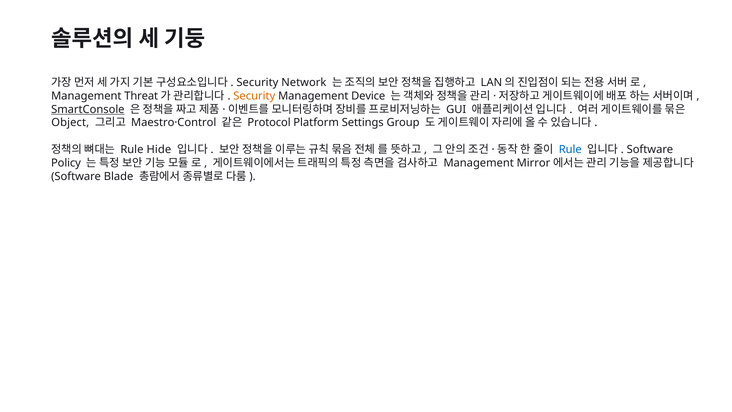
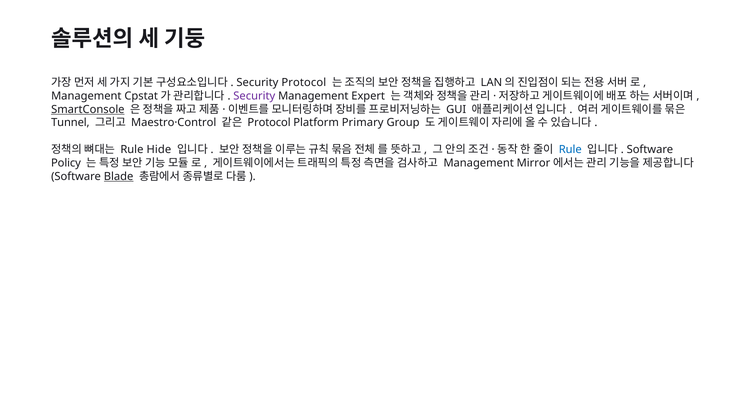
Security Network: Network -> Protocol (304, 82)
Threat: Threat -> Cpstat (141, 96)
Security colour: orange -> purple (254, 96)
Device: Device -> Expert (368, 96)
Object: Object -> Tunnel (70, 123)
Settings: Settings -> Primary (363, 123)
Blade underline: none -> present (119, 176)
